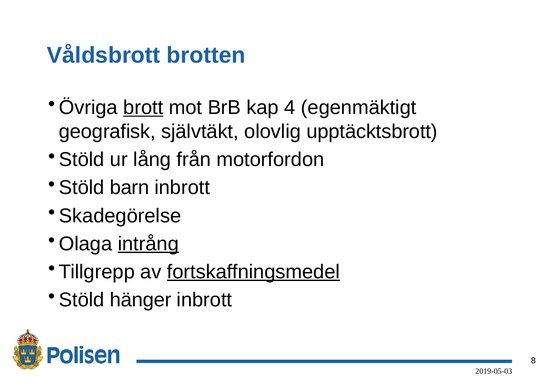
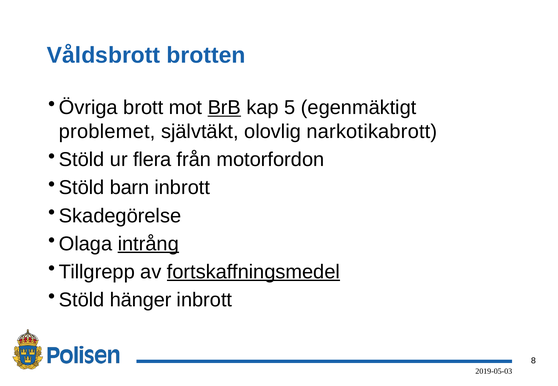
brott underline: present -> none (143, 108)
BrB underline: none -> present (224, 108)
4: 4 -> 5 (290, 108)
geografisk: geografisk -> problemet (107, 132)
upptäcktsbrott: upptäcktsbrott -> narkotikabrott (372, 132)
lång: lång -> flera (152, 160)
